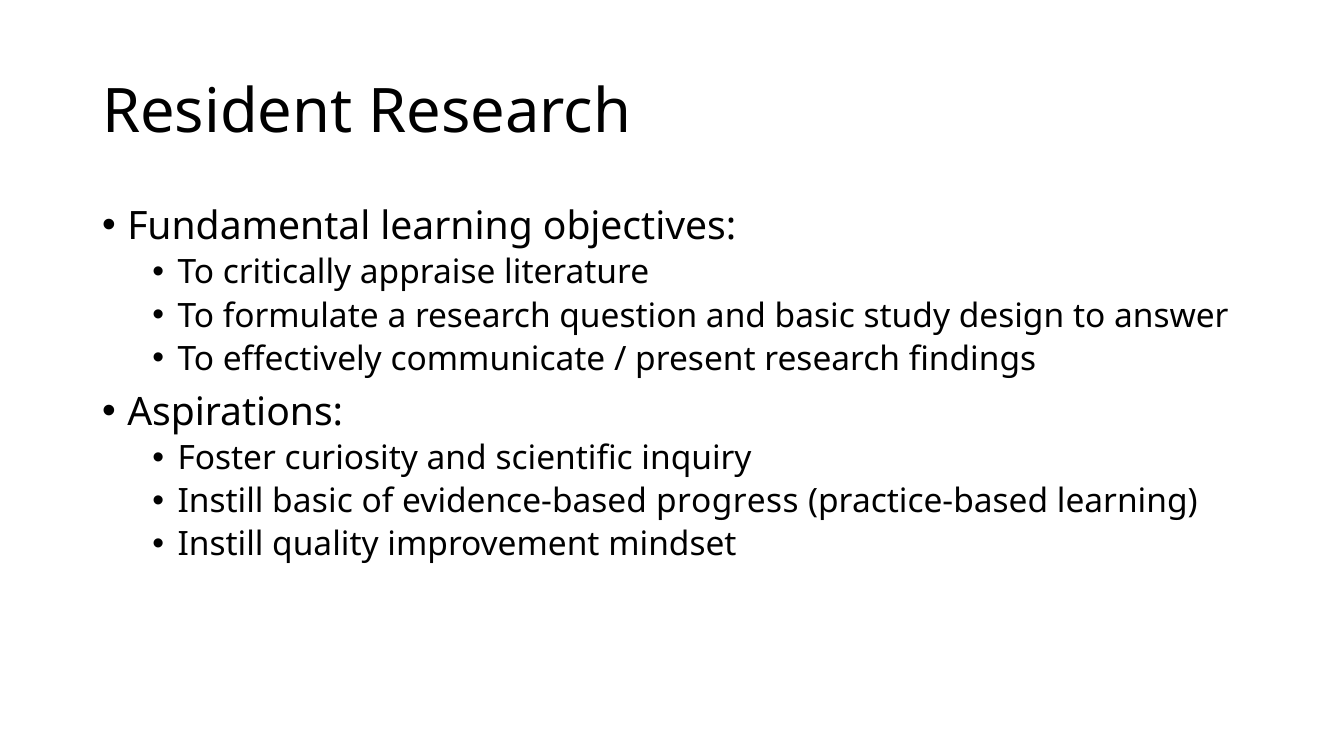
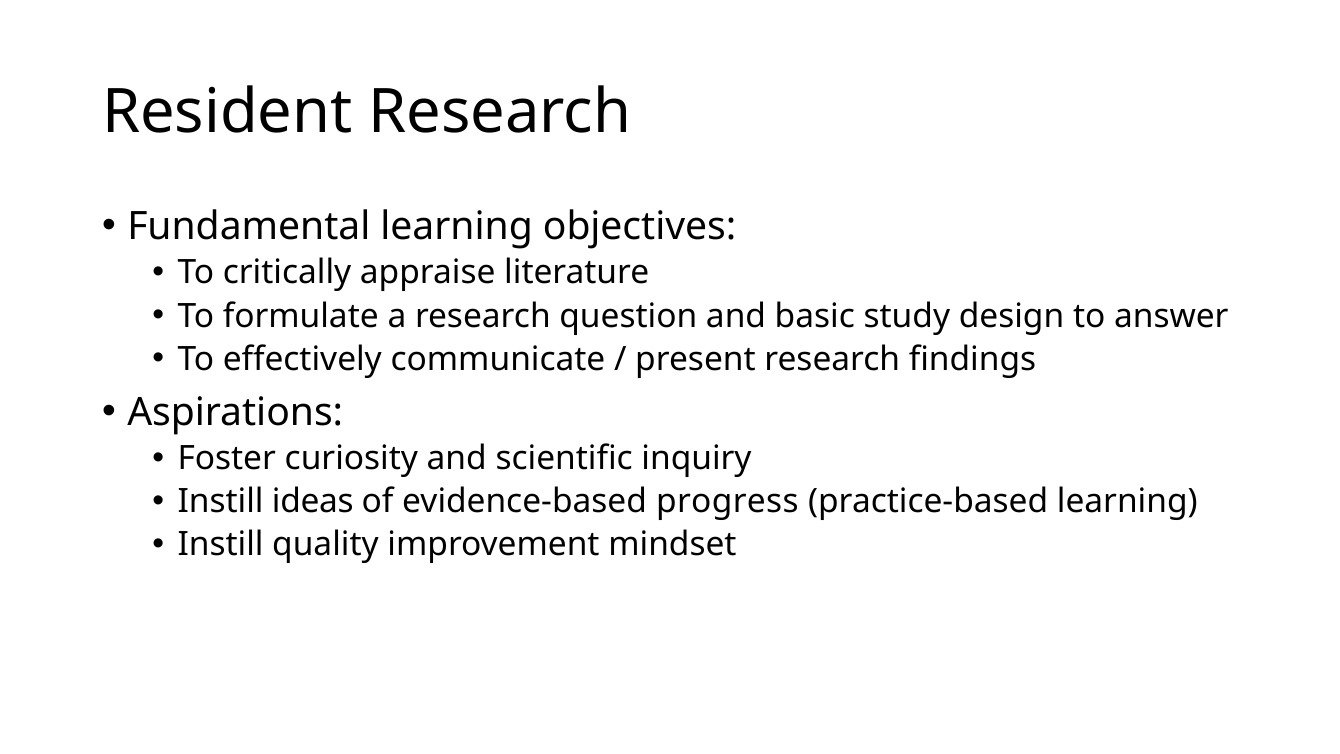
Instill basic: basic -> ideas (313, 501)
